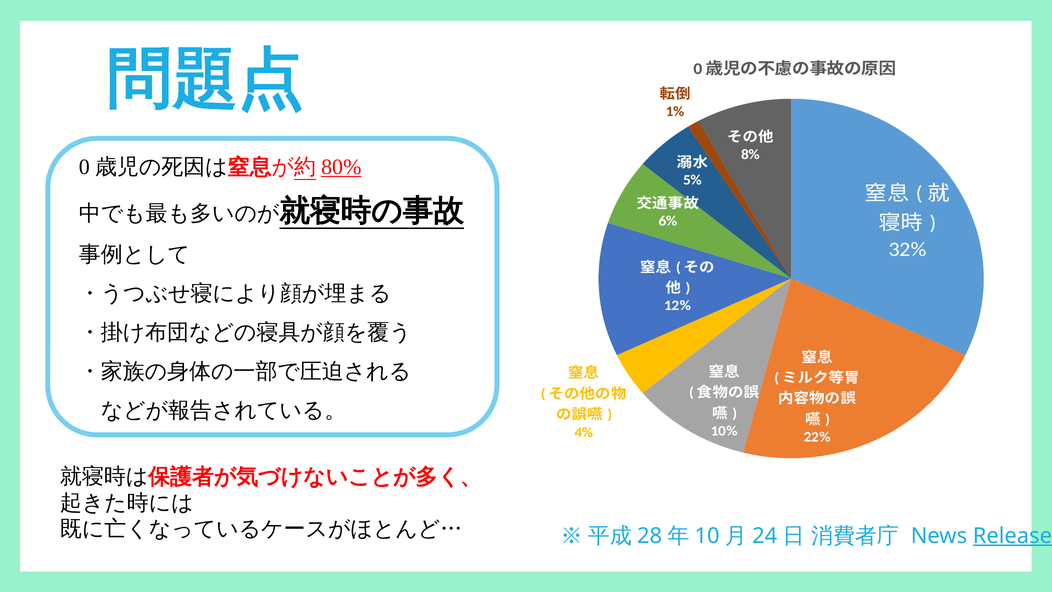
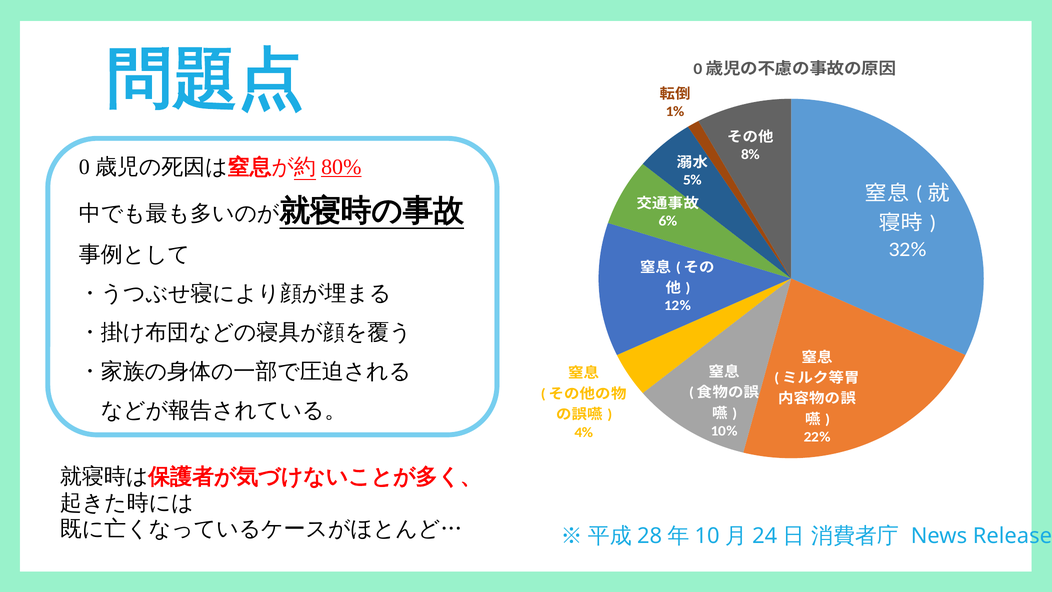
Release underline: present -> none (1012, 536)
